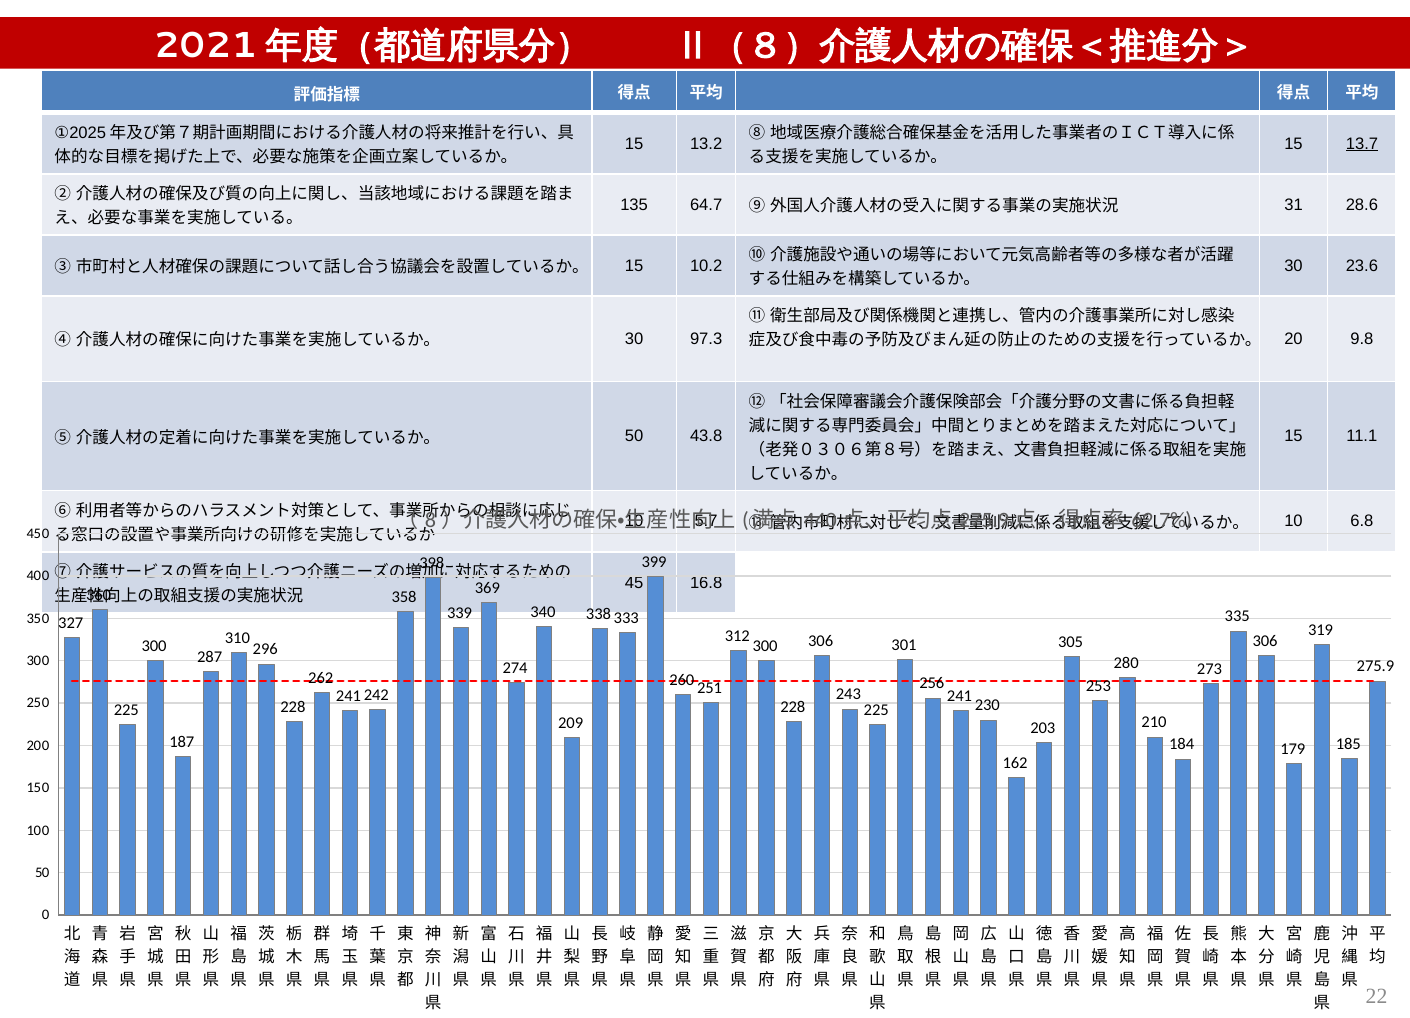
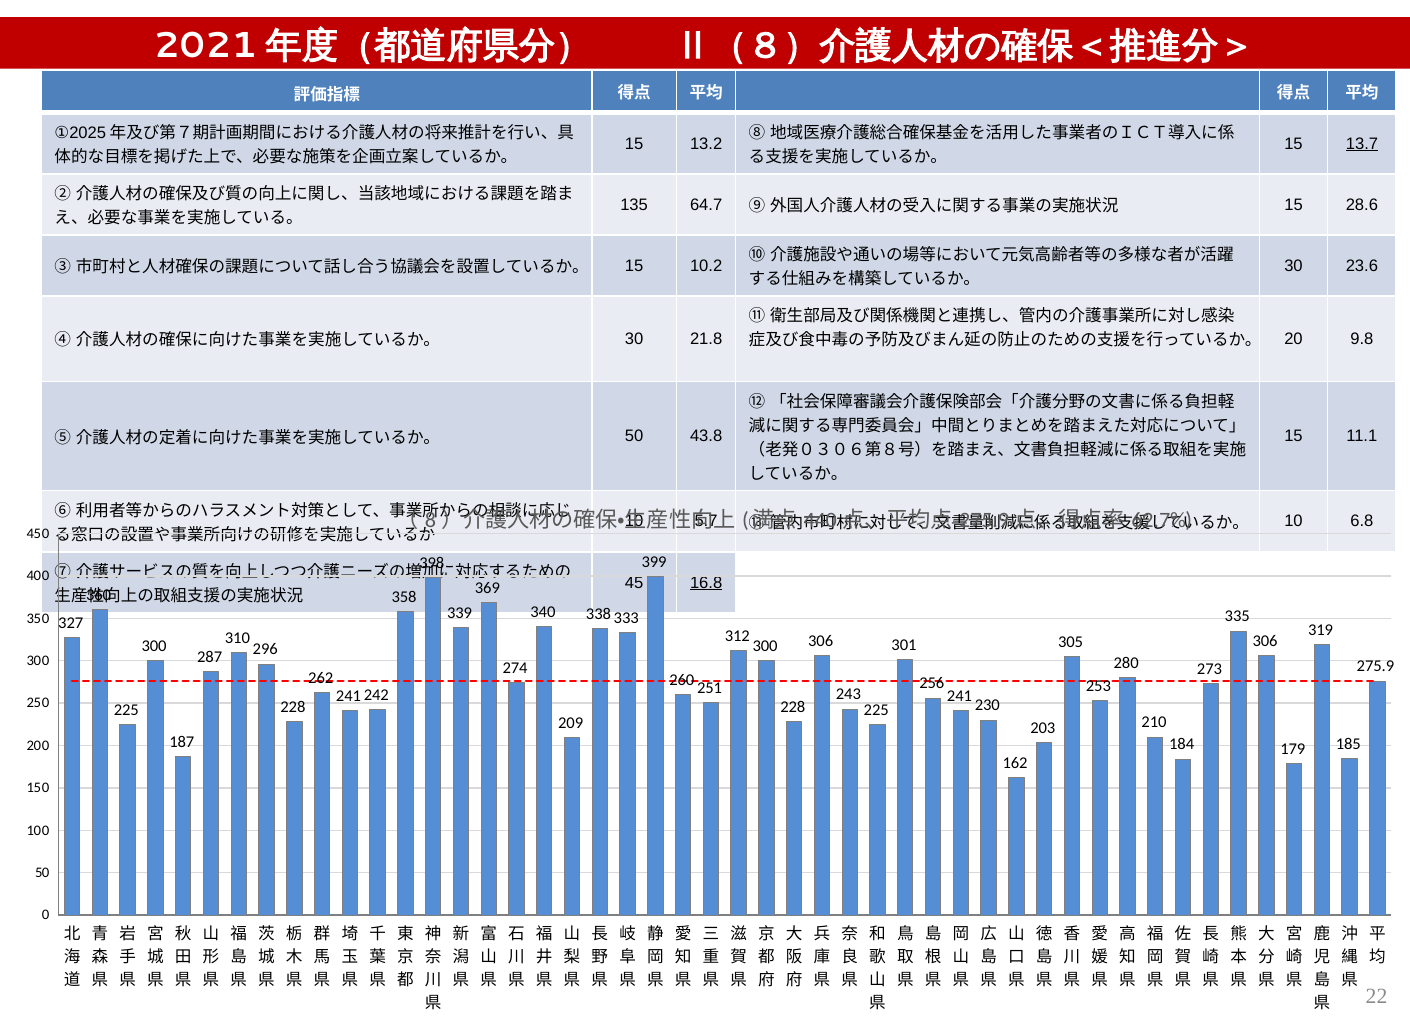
31: 31 -> 15 (1294, 205)
97.3: 97.3 -> 21.8 (706, 339)
16.8 underline: none -> present (706, 583)
